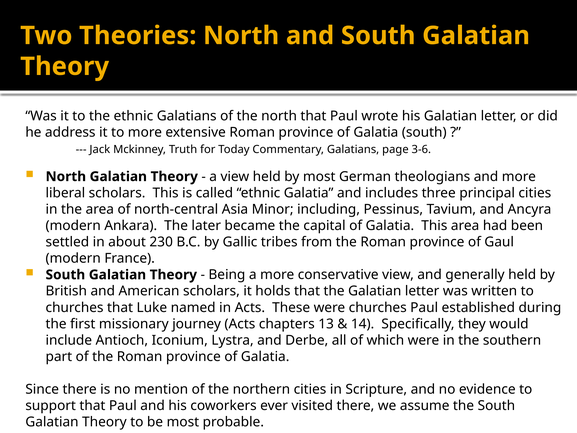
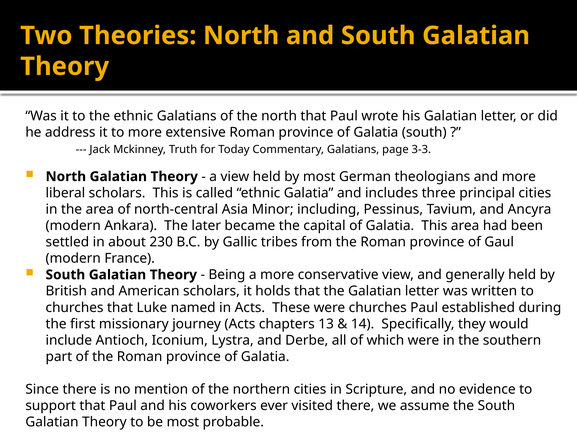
3-6: 3-6 -> 3-3 (421, 149)
